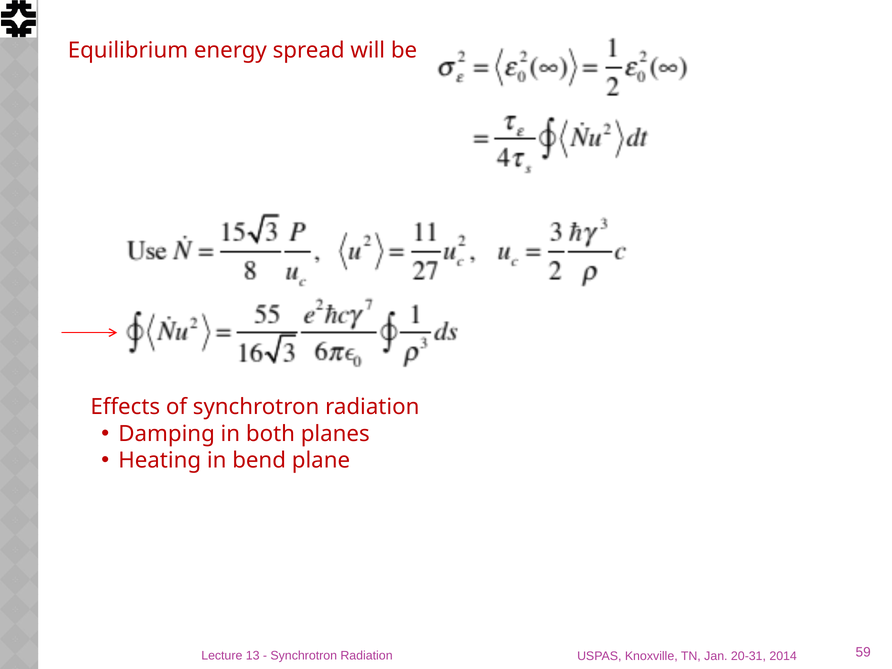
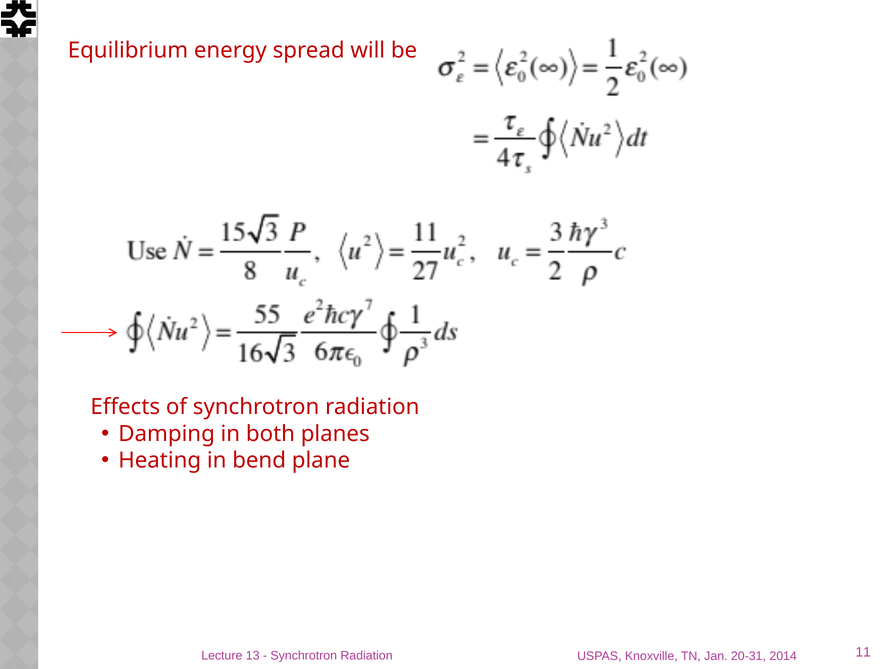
59: 59 -> 11 (863, 652)
